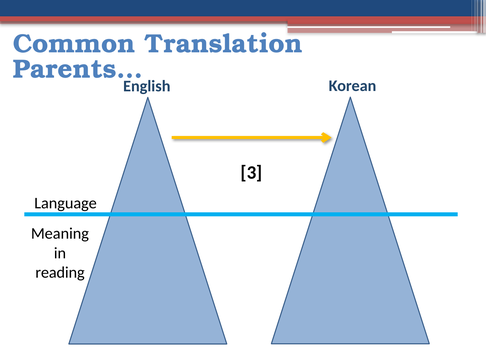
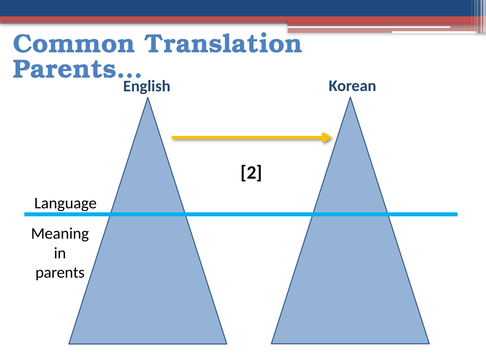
3: 3 -> 2 (251, 173)
reading: reading -> parents (60, 273)
